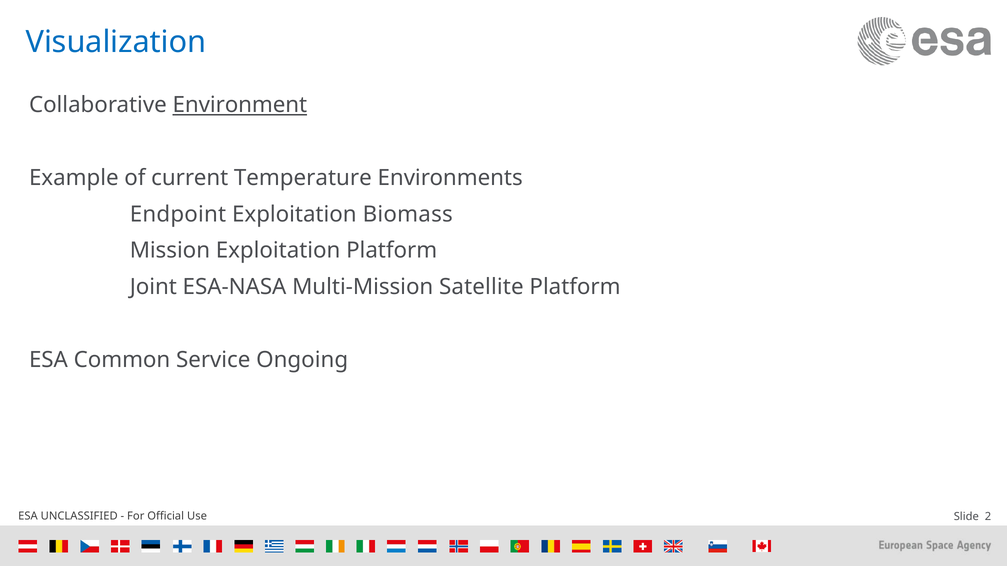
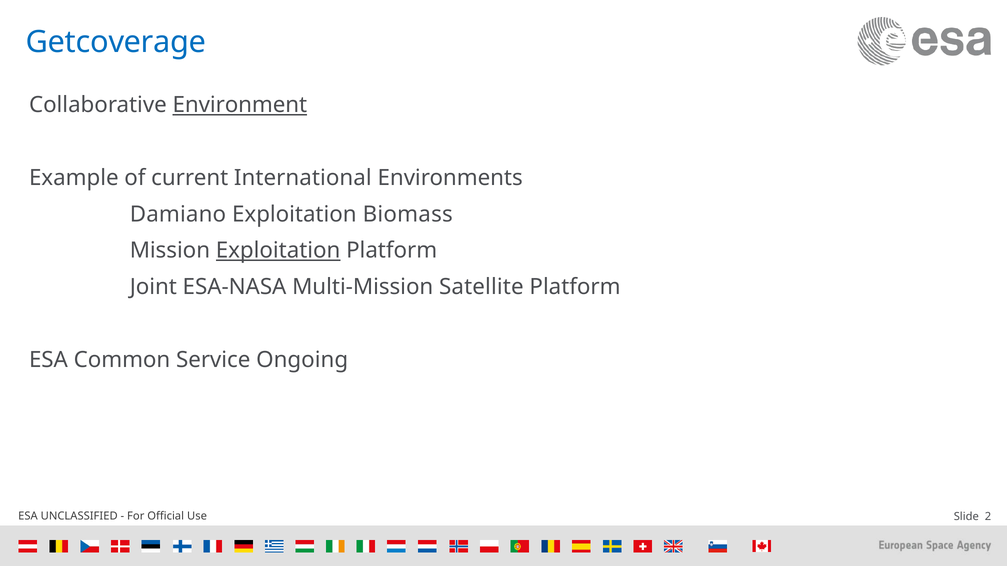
Visualization: Visualization -> Getcoverage (116, 42)
Temperature: Temperature -> International (303, 178)
Endpoint: Endpoint -> Damiano (178, 214)
Exploitation underline: none -> present (278, 251)
